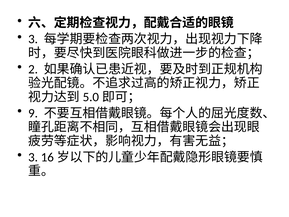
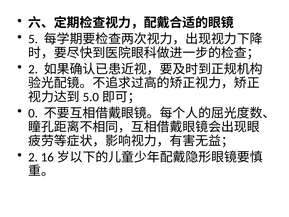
3: 3 -> 5 (33, 39)
9: 9 -> 0 (33, 113)
3: 3 -> 2 (33, 157)
